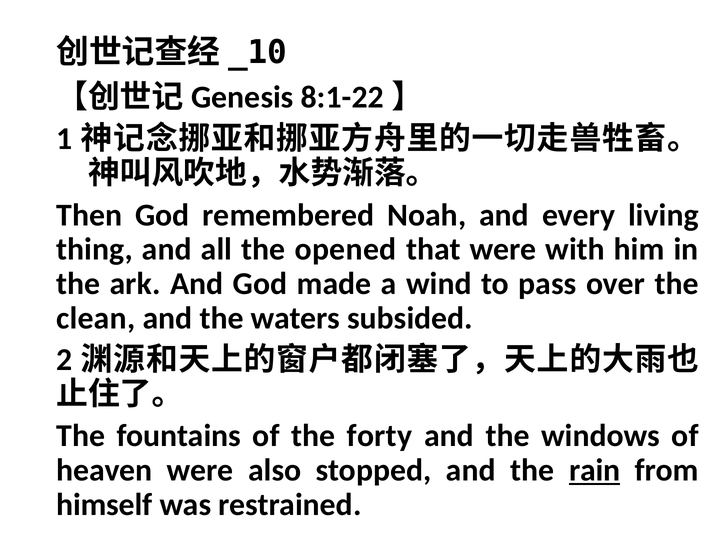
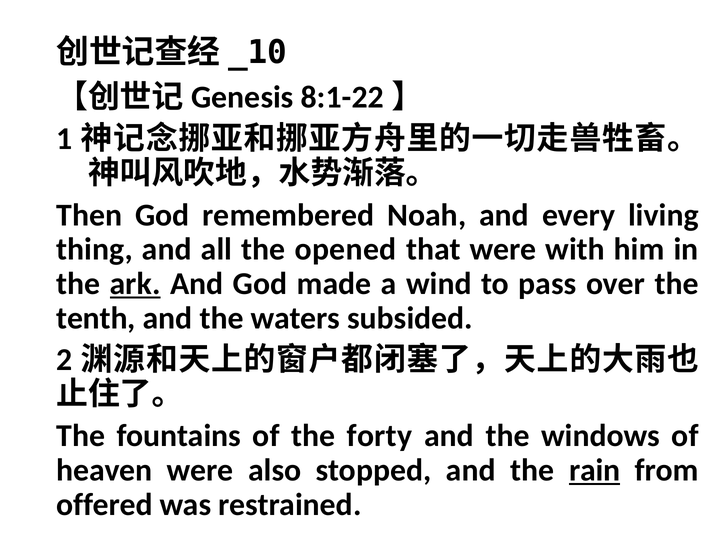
ark underline: none -> present (135, 284)
clean: clean -> tenth (96, 318)
himself: himself -> offered (104, 505)
